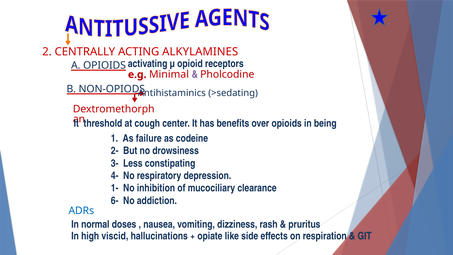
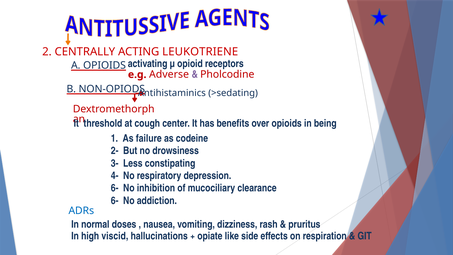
ALKYLAMINES: ALKYLAMINES -> LEUKOTRIENE (200, 52)
Minimal: Minimal -> Adverse (169, 74)
1-: 1- -> 6- (115, 188)
